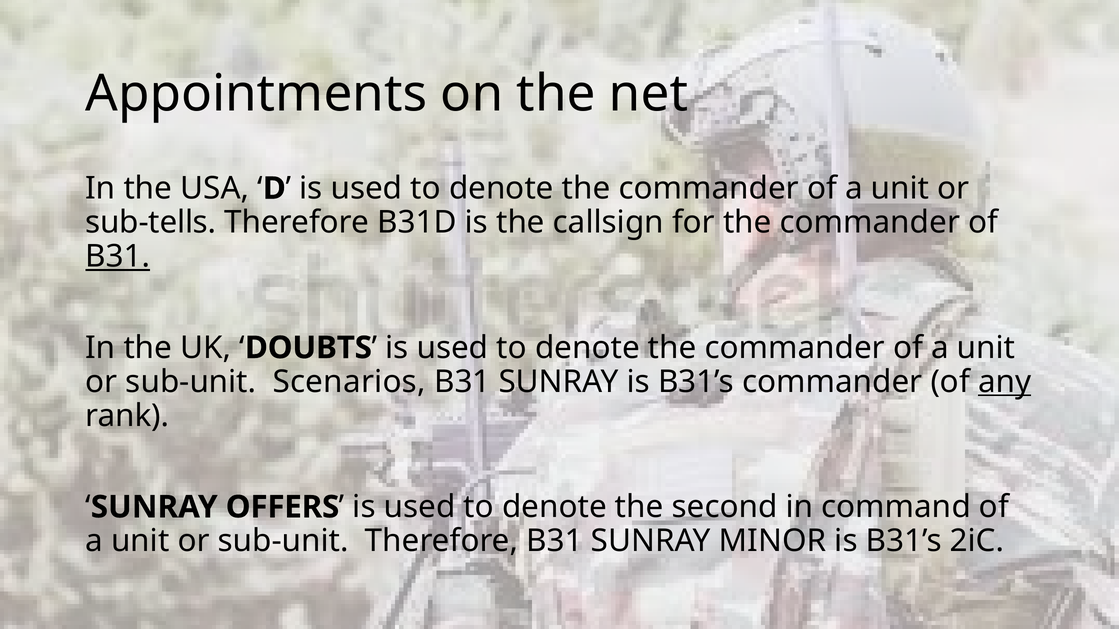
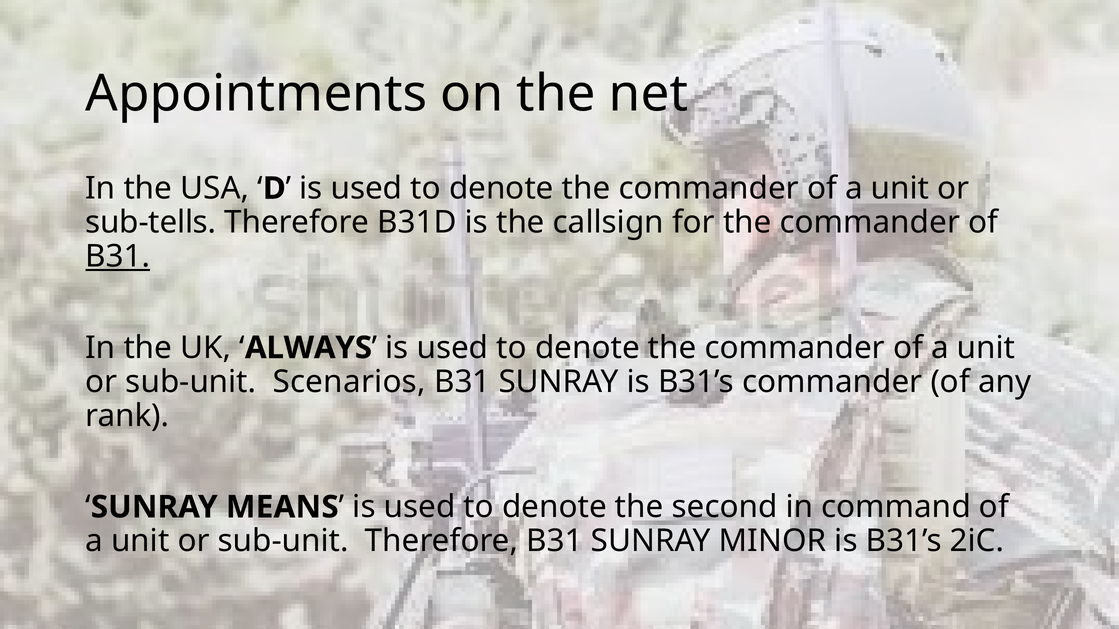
DOUBTS: DOUBTS -> ALWAYS (308, 348)
any underline: present -> none (1005, 382)
OFFERS: OFFERS -> MEANS (282, 507)
